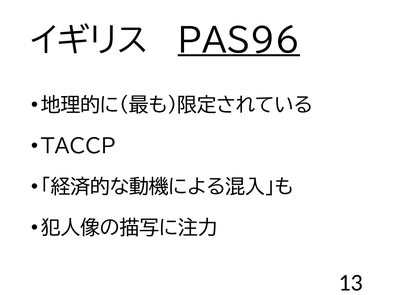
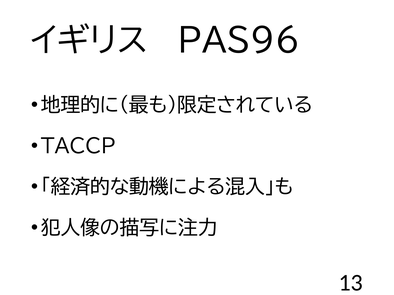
PAS96 underline: present -> none (239, 41)
